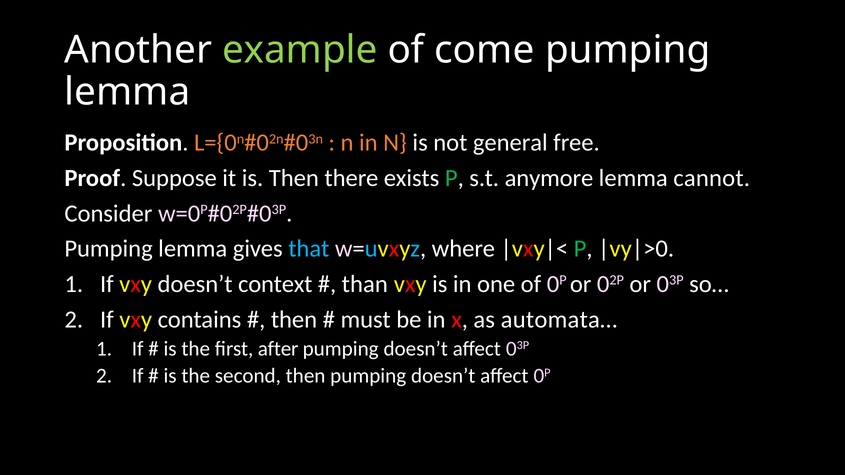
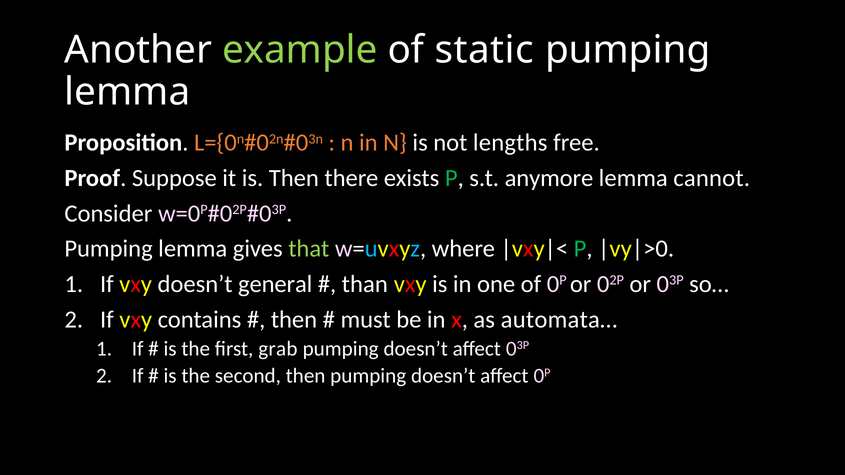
come: come -> static (484, 50)
general: general -> lengths (510, 143)
that colour: light blue -> light green (309, 249)
context: context -> general (275, 284)
after: after -> grab (278, 349)
